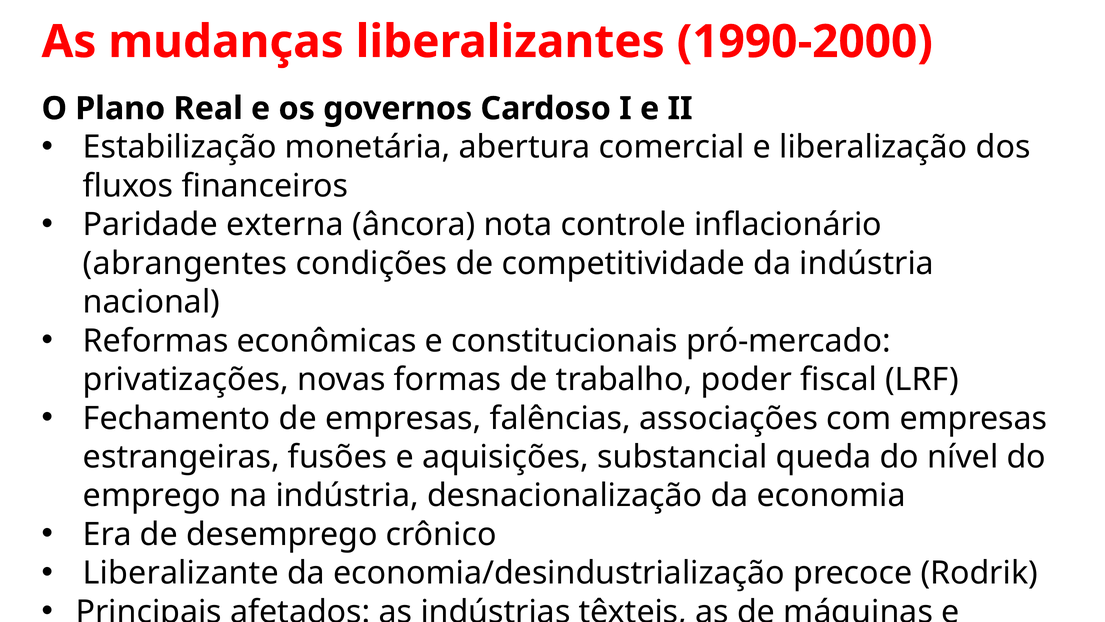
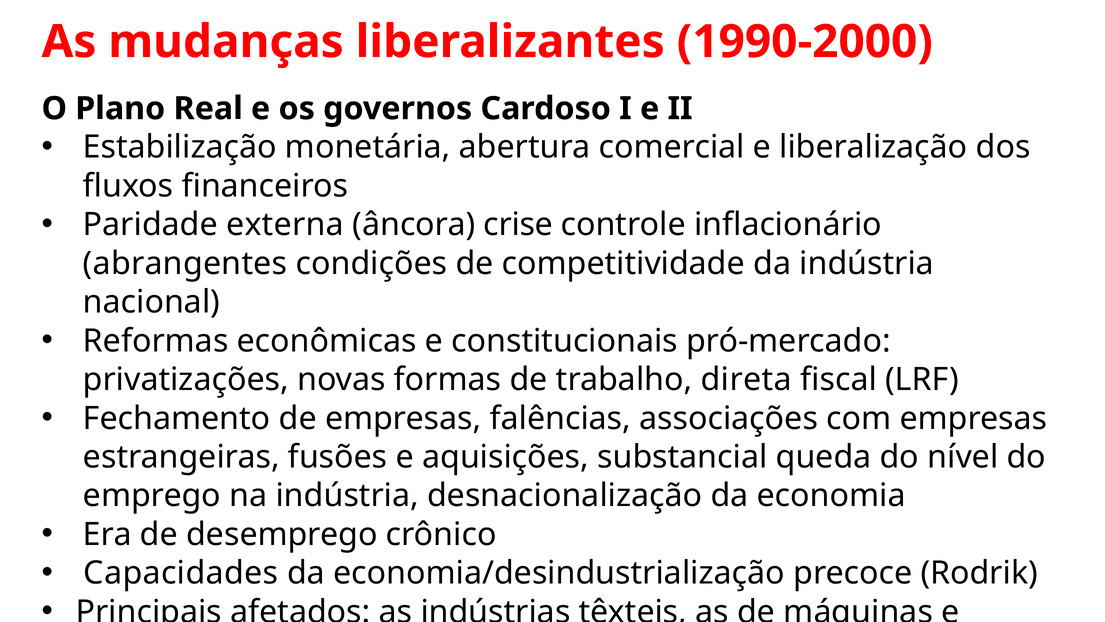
nota: nota -> crise (518, 225)
poder: poder -> direta (746, 379)
Liberalizante: Liberalizante -> Capacidades (181, 573)
